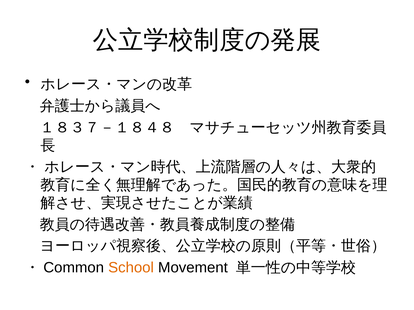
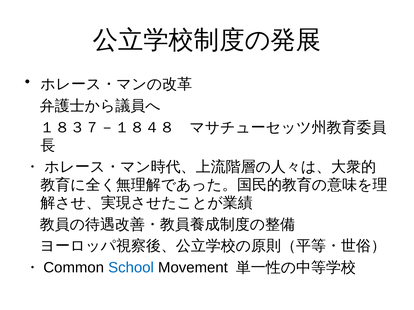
School colour: orange -> blue (131, 268)
